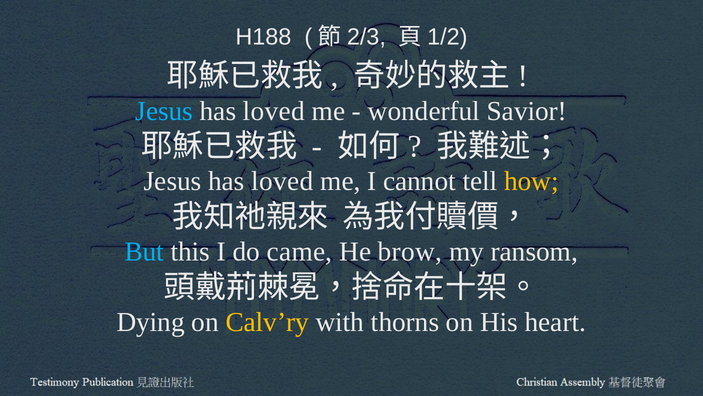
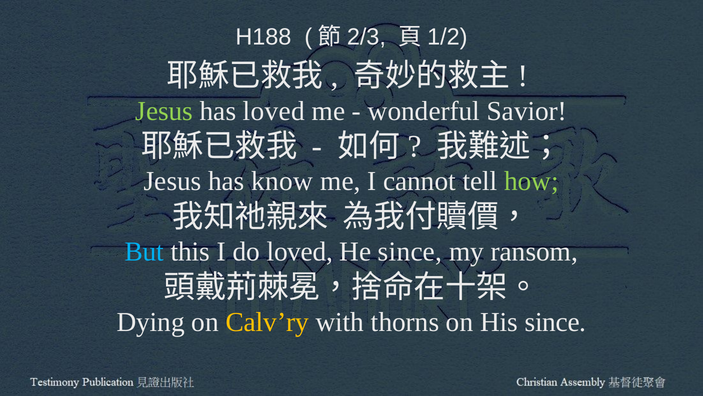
Jesus colour: light blue -> light green (164, 111)
loved: loved -> know (282, 181)
how colour: yellow -> light green (531, 181)
do came: came -> loved (300, 251)
He brow: brow -> since (410, 251)
His heart: heart -> since (555, 322)
